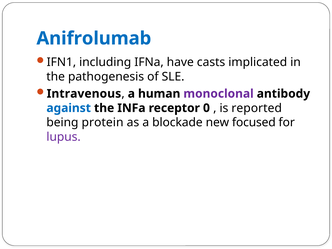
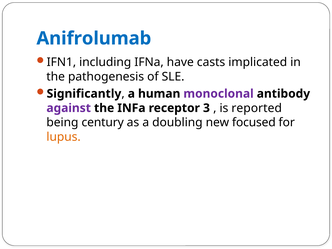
Intravenous: Intravenous -> Significantly (84, 94)
against colour: blue -> purple (69, 108)
0: 0 -> 3 (206, 108)
protein: protein -> century (103, 122)
blockade: blockade -> doubling (177, 122)
lupus colour: purple -> orange (64, 137)
